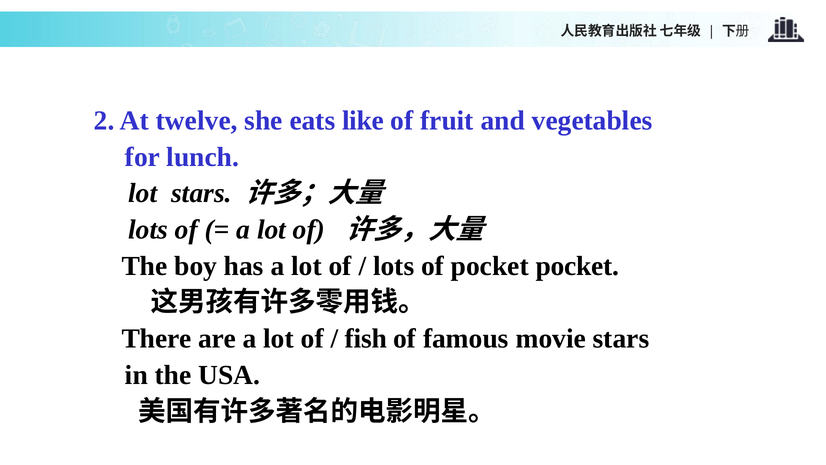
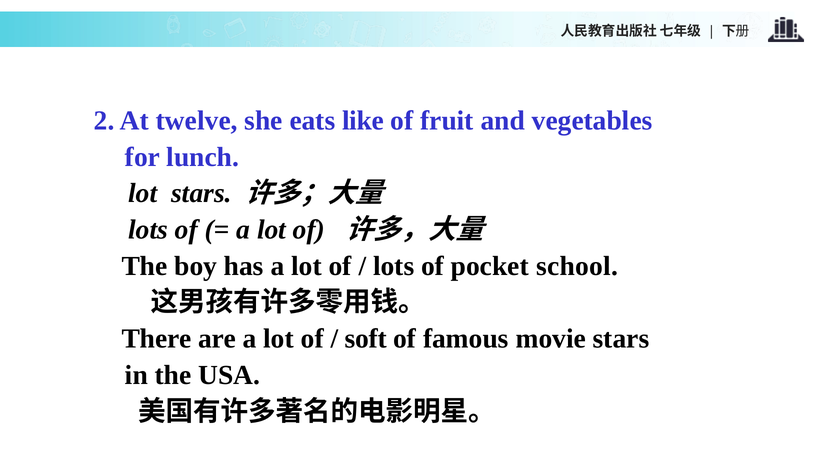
pocket pocket: pocket -> school (577, 266)
fish: fish -> soft (366, 338)
